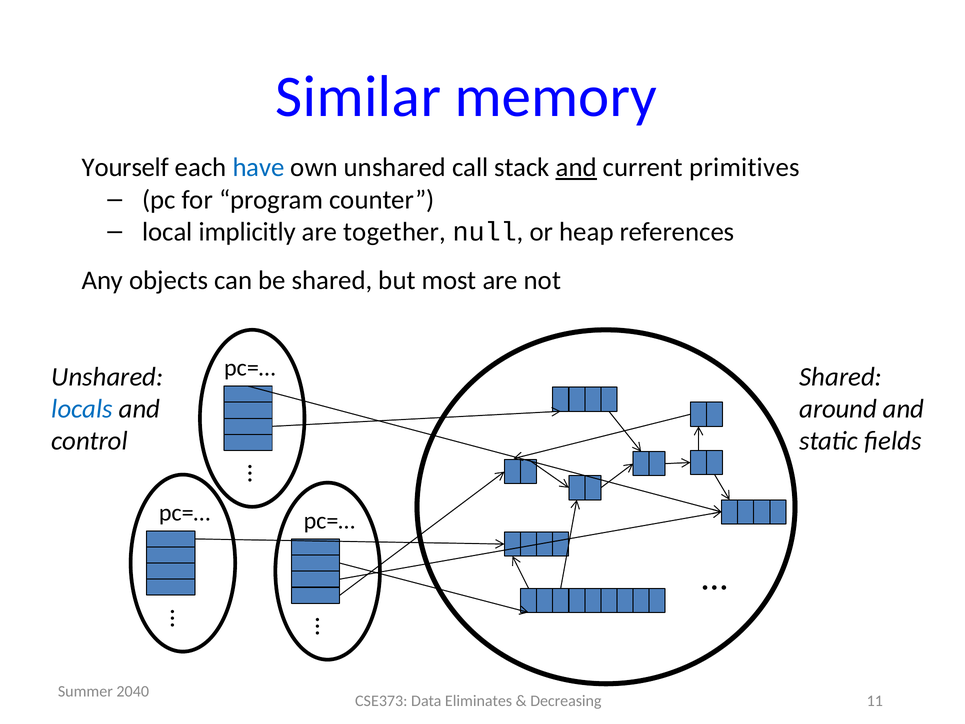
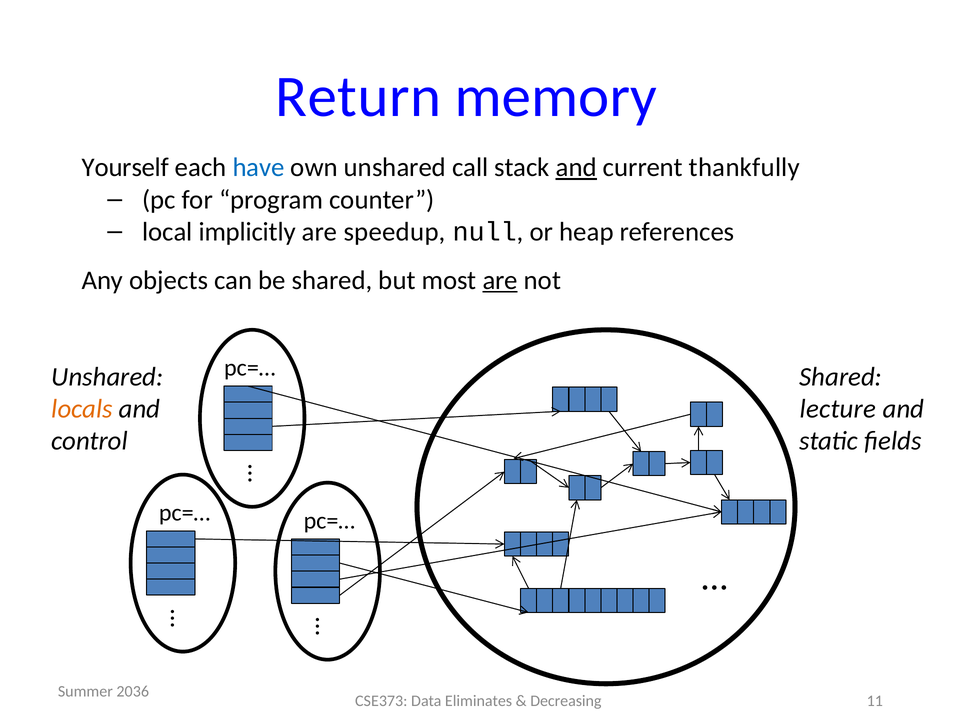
Similar: Similar -> Return (358, 97)
primitives: primitives -> thankfully (744, 167)
together: together -> speedup (395, 232)
are underline: none -> present (500, 280)
locals colour: blue -> orange (82, 409)
around: around -> lecture (838, 409)
2040: 2040 -> 2036 (133, 691)
